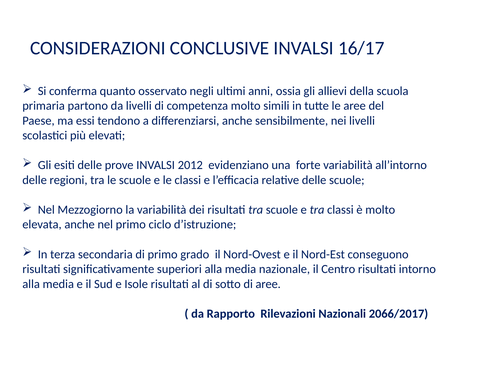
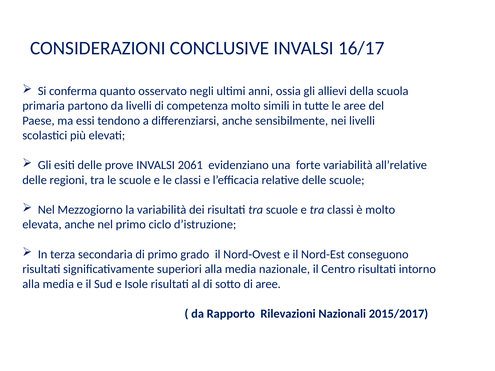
2012: 2012 -> 2061 (190, 165)
all’intorno: all’intorno -> all’relative (401, 165)
2066/2017: 2066/2017 -> 2015/2017 (398, 314)
